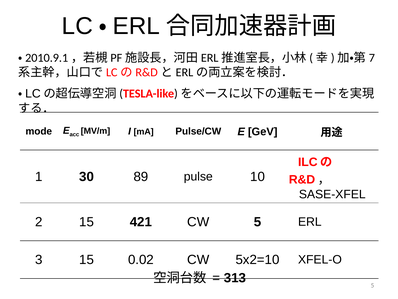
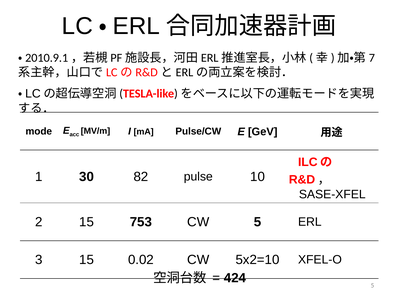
89: 89 -> 82 (141, 176)
421: 421 -> 753 (141, 222)
313: 313 -> 424 (235, 277)
